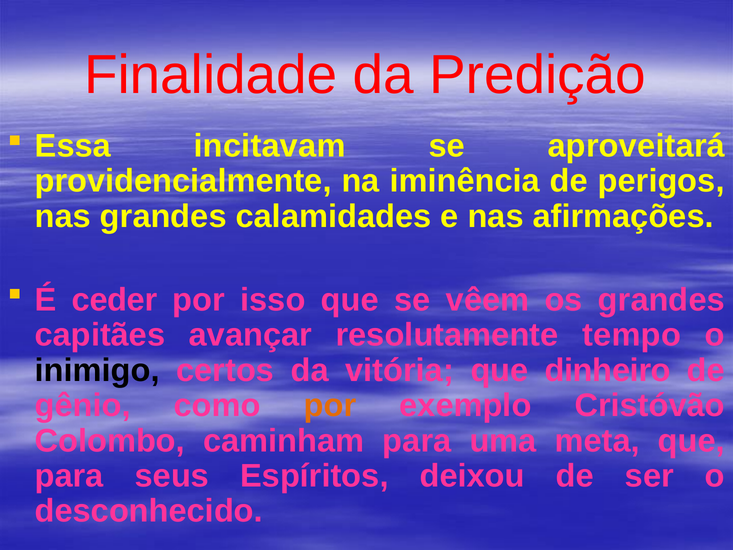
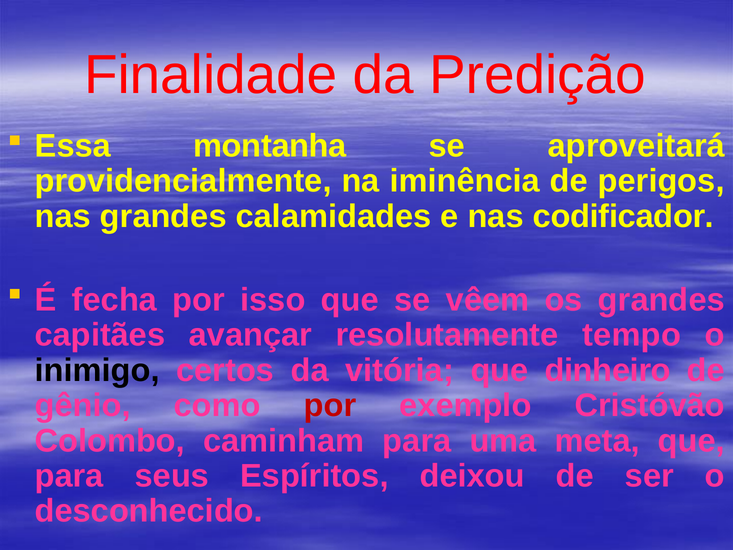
incitavam: incitavam -> montanha (270, 146)
afirmações: afirmações -> codificador (623, 216)
ceder: ceder -> fecha (114, 300)
por colour: orange -> red (330, 405)
